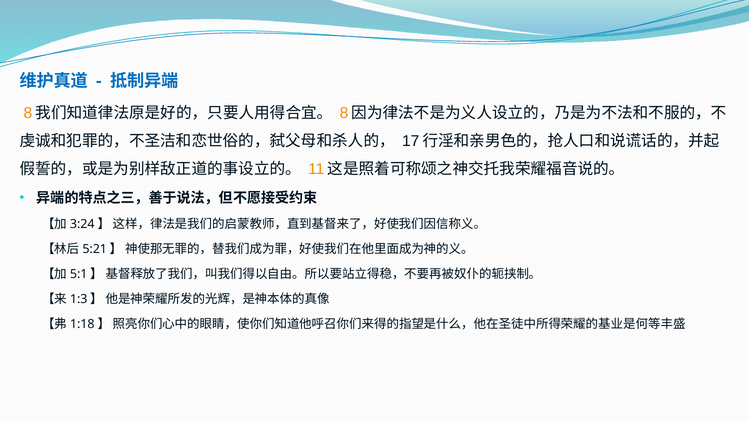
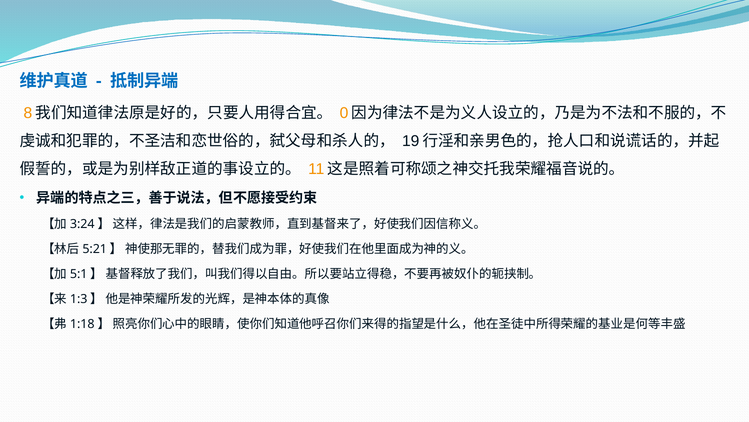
8: 8 -> 0 (344, 113)
17: 17 -> 19 (411, 141)
